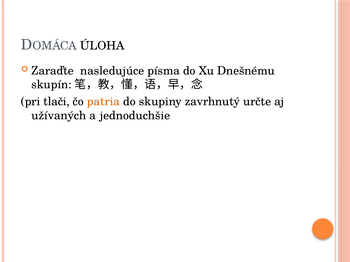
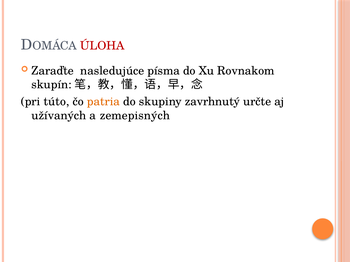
ÚLOHA colour: black -> red (102, 46)
Dnešnému: Dnešnému -> Rovnakom (246, 71)
tlači: tlači -> túto (56, 102)
jednoduchšie: jednoduchšie -> zemepisných (135, 116)
